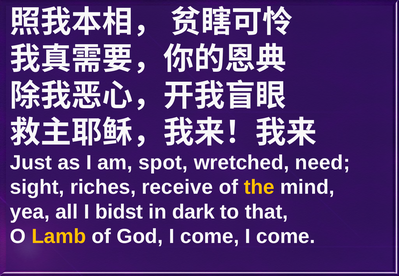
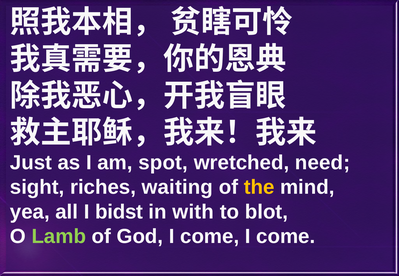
receive: receive -> waiting (177, 187)
dark: dark -> with (193, 212)
that: that -> blot (266, 212)
Lamb colour: yellow -> light green (59, 237)
